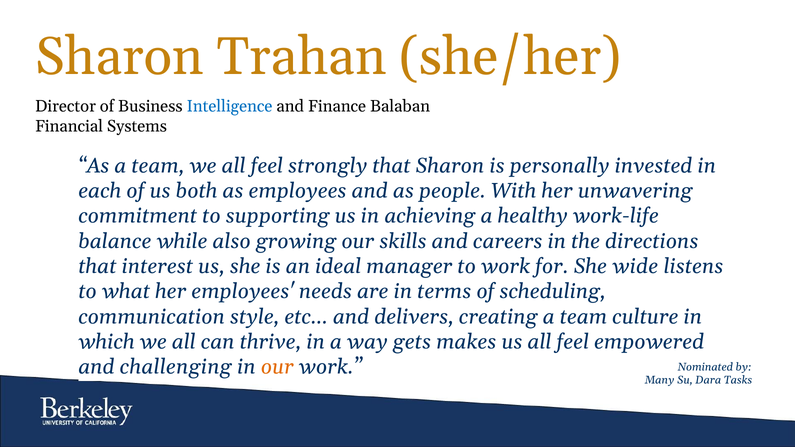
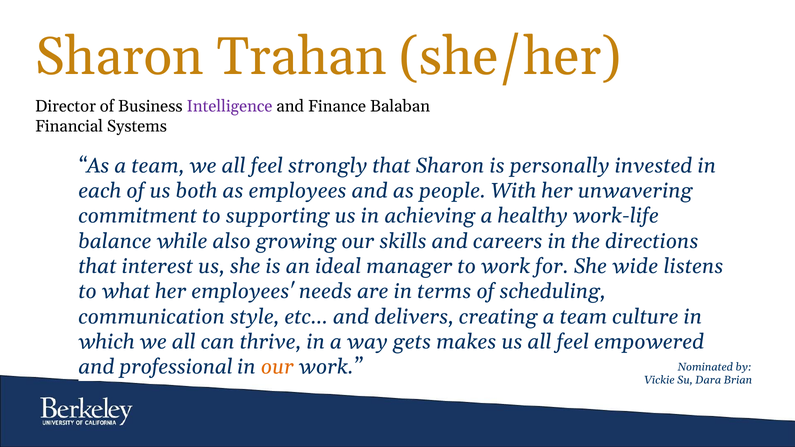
Intelligence colour: blue -> purple (229, 107)
challenging: challenging -> professional (176, 367)
Many: Many -> Vickie (660, 380)
Tasks: Tasks -> Brian (738, 380)
